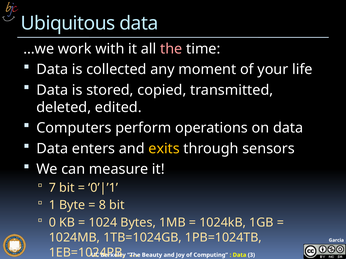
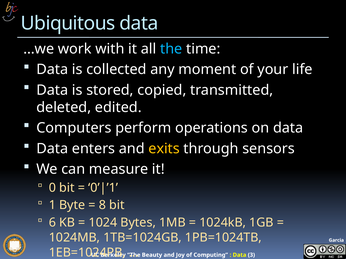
the colour: pink -> light blue (171, 49)
7: 7 -> 0 (52, 188)
0: 0 -> 6 (52, 223)
